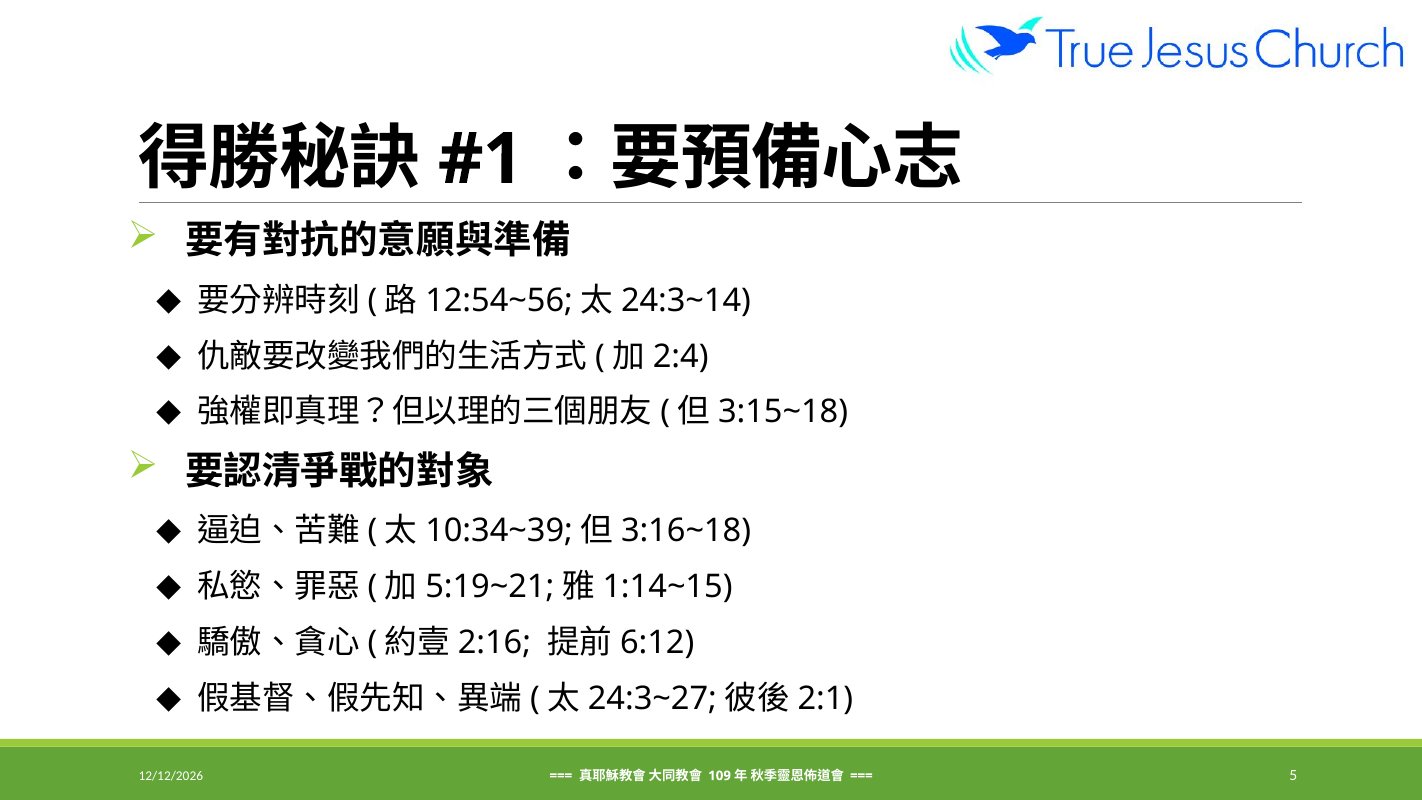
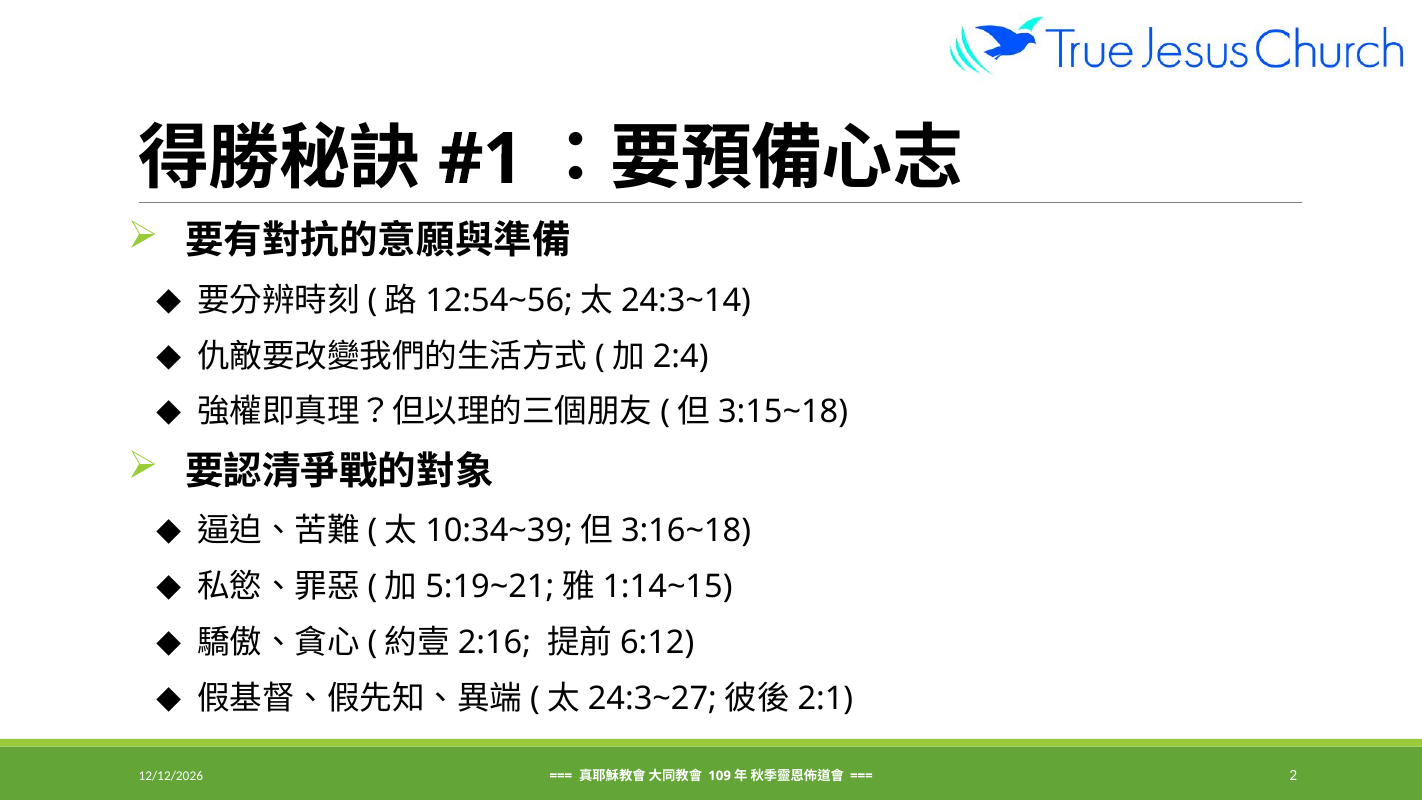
5: 5 -> 2 (1293, 776)
